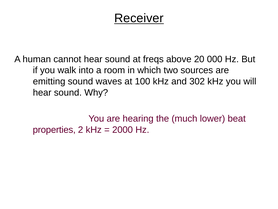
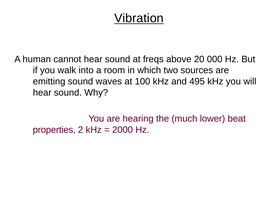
Receiver: Receiver -> Vibration (139, 18)
302: 302 -> 495 (197, 81)
